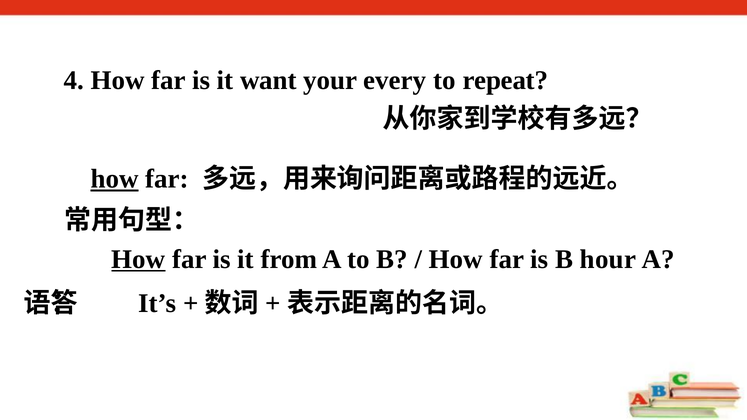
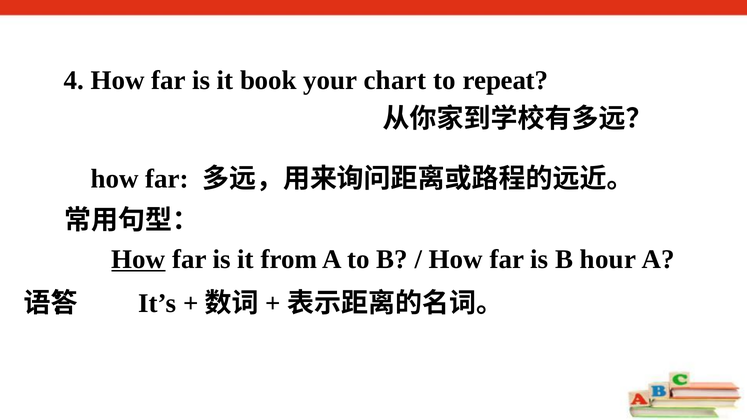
want: want -> book (268, 80)
every: every -> chart (395, 80)
how underline: present -> none (115, 179)
